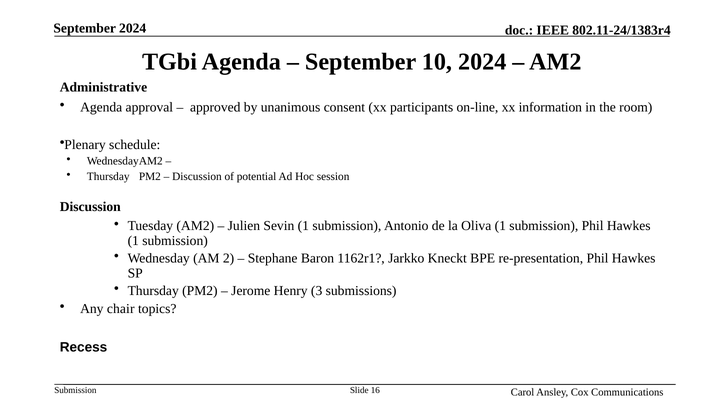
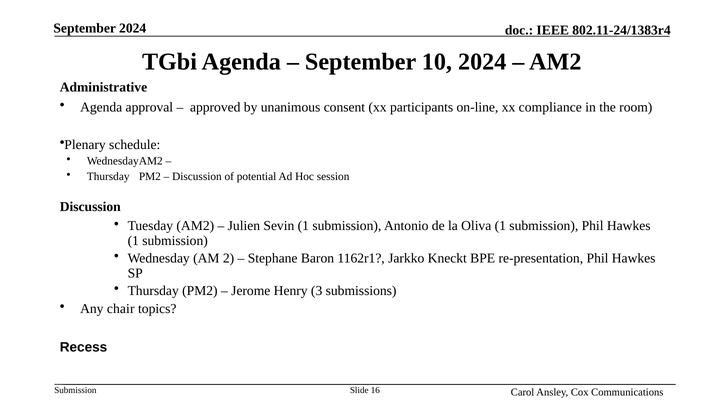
information: information -> compliance (550, 107)
